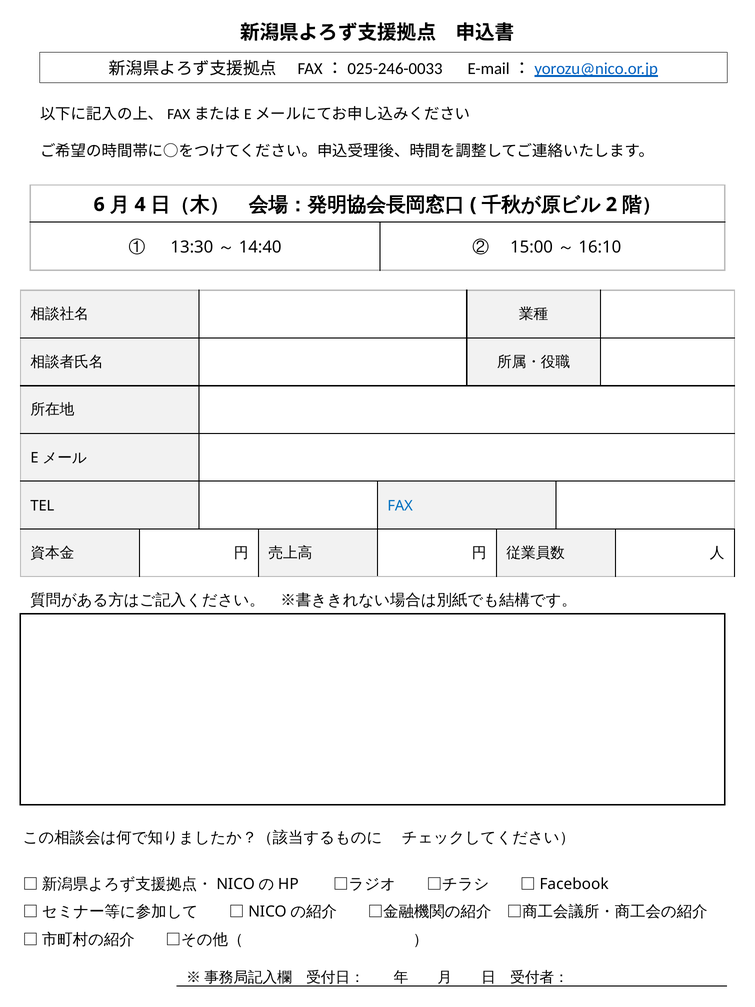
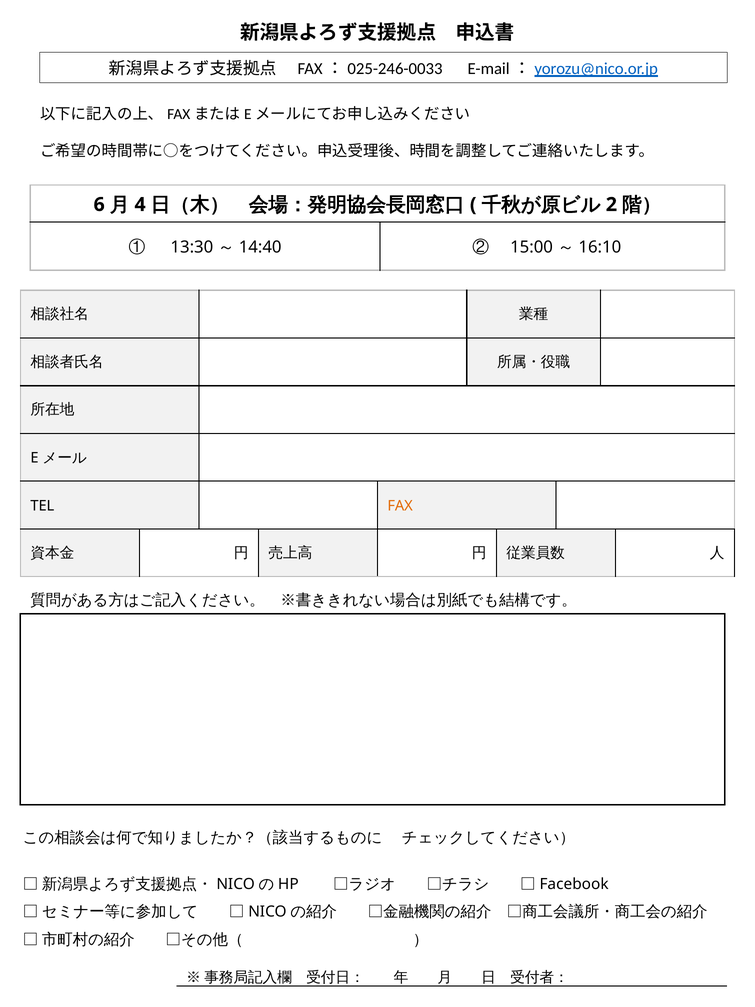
FAX colour: blue -> orange (400, 506)
